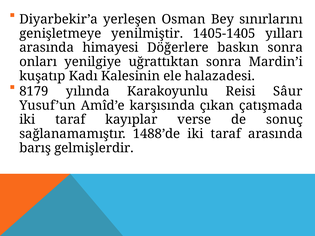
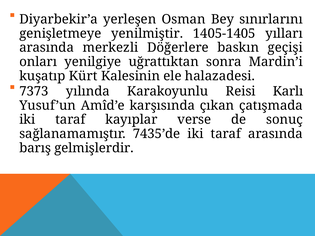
himayesi: himayesi -> merkezli (110, 48)
baskın sonra: sonra -> geçişi (285, 48)
Kadı: Kadı -> Kürt (83, 76)
8179: 8179 -> 7373 (34, 91)
Sâur: Sâur -> Karlı (288, 91)
1488’de: 1488’de -> 7435’de (157, 134)
